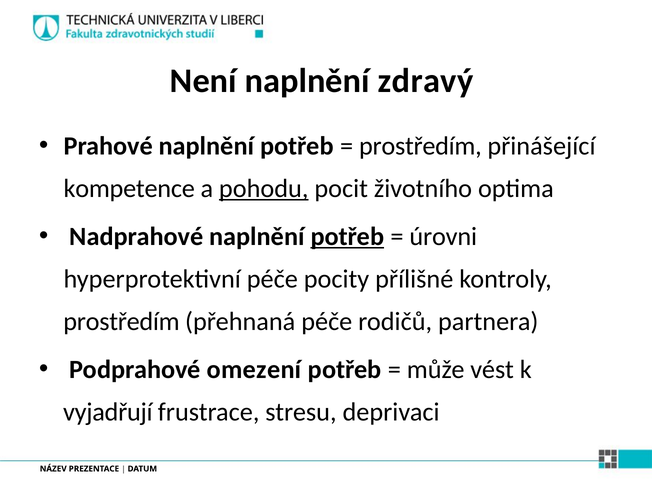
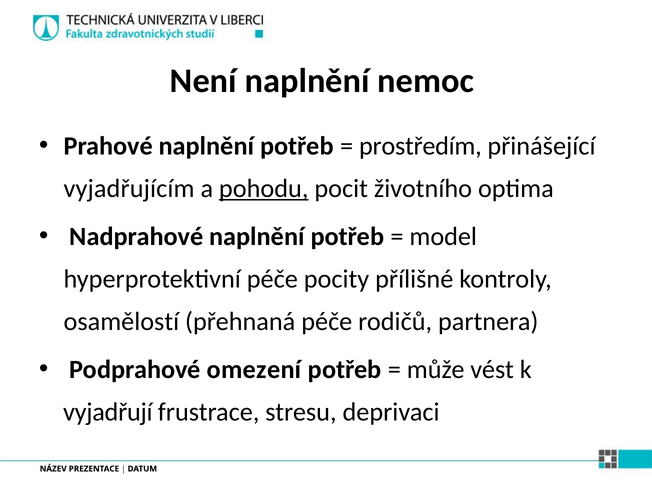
zdravý: zdravý -> nemoc (426, 81)
kompetence: kompetence -> vyjadřujícím (129, 189)
potřeb underline: present -> none (347, 236)
úrovni: úrovni -> model (443, 236)
prostředím: prostředím -> osamělostí (121, 321)
